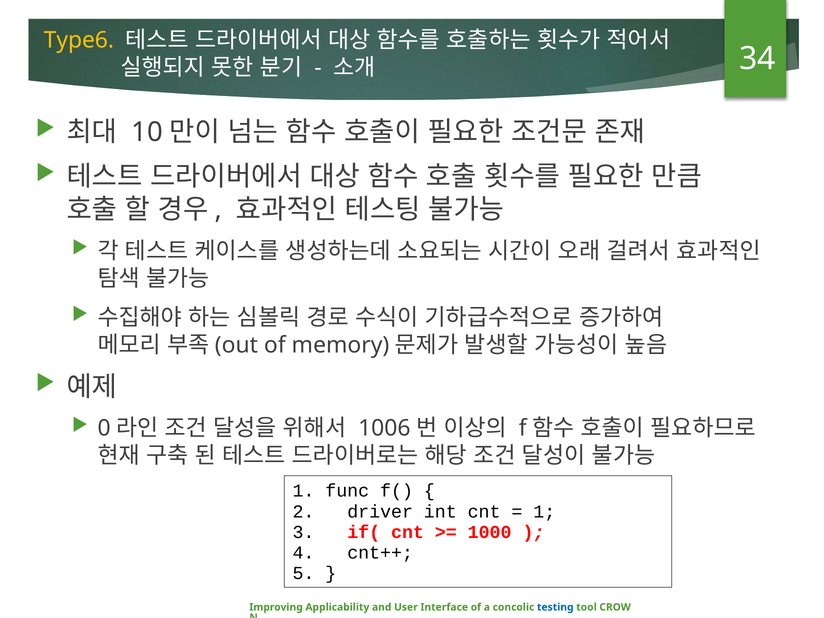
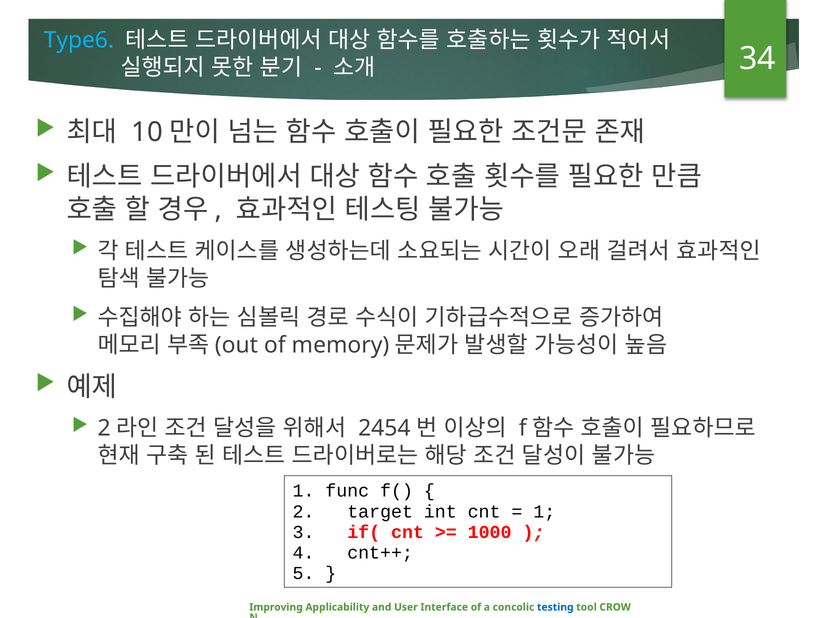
Type6 colour: yellow -> light blue (79, 40)
0: 0 -> 2 (104, 428)
1006: 1006 -> 2454 (384, 428)
driver: driver -> target (380, 512)
